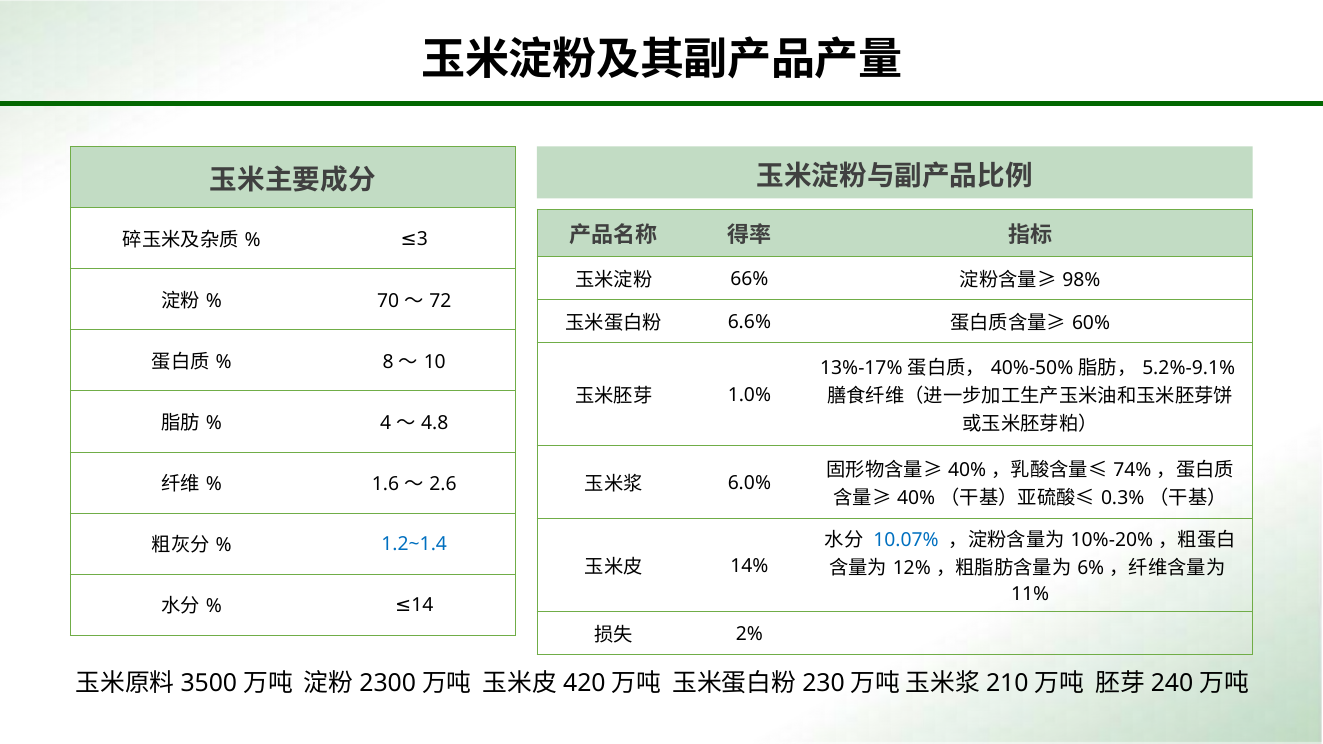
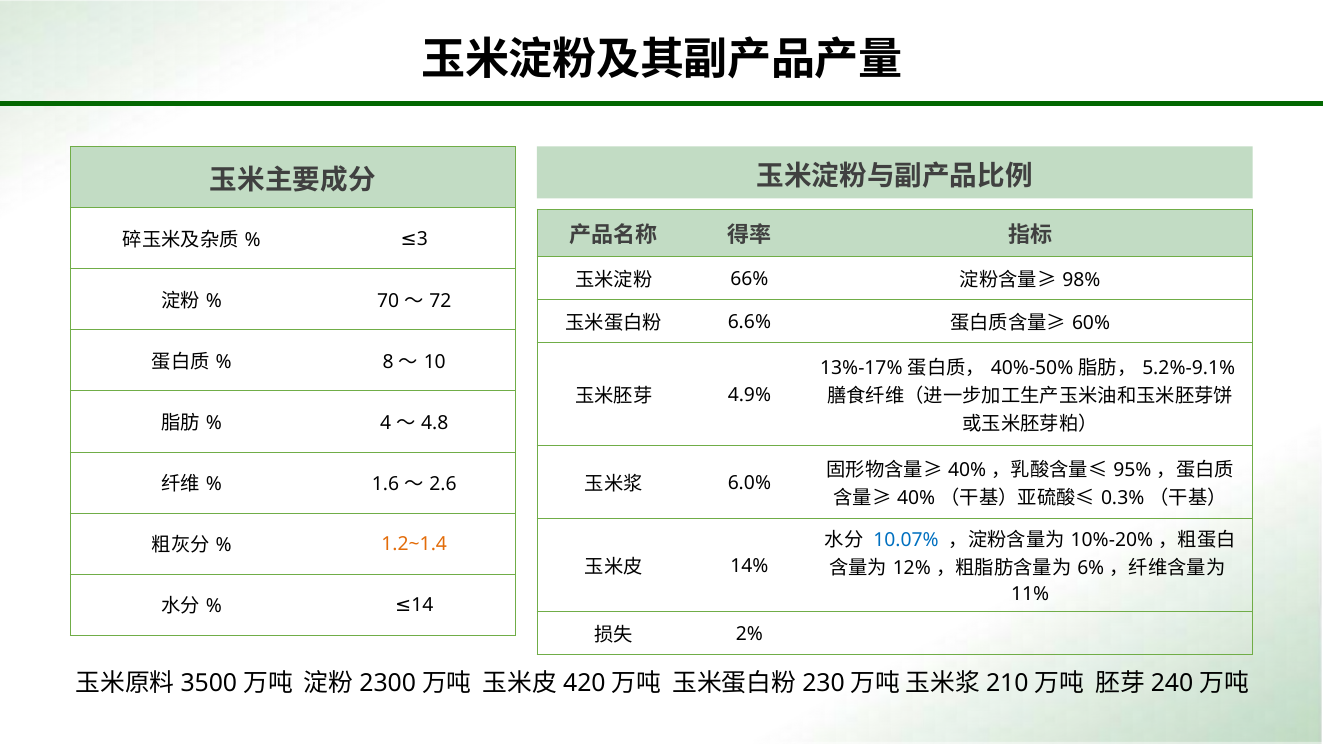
1.0%: 1.0% -> 4.9% (749, 395)
74%: 74% -> 95% (1132, 470)
1.2~1.4 colour: blue -> orange (414, 545)
